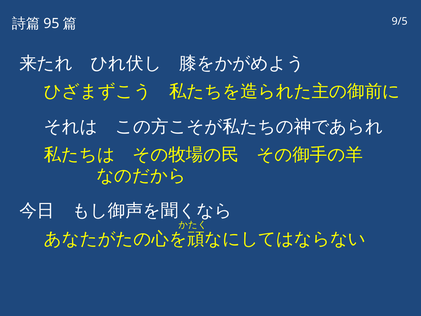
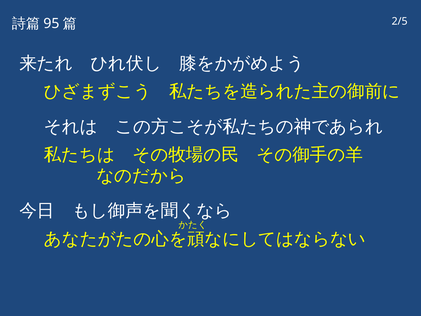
9/5: 9/5 -> 2/5 (400, 21)
